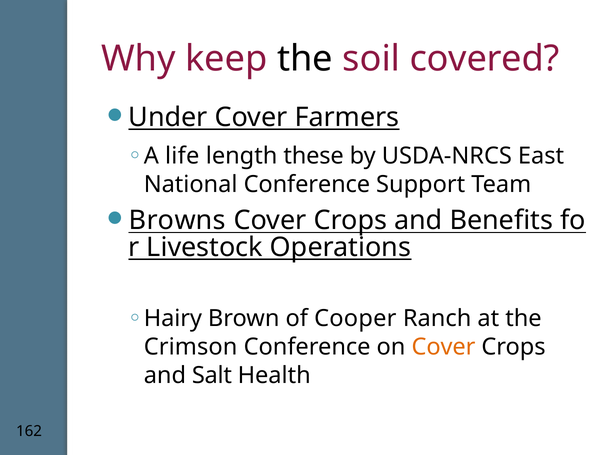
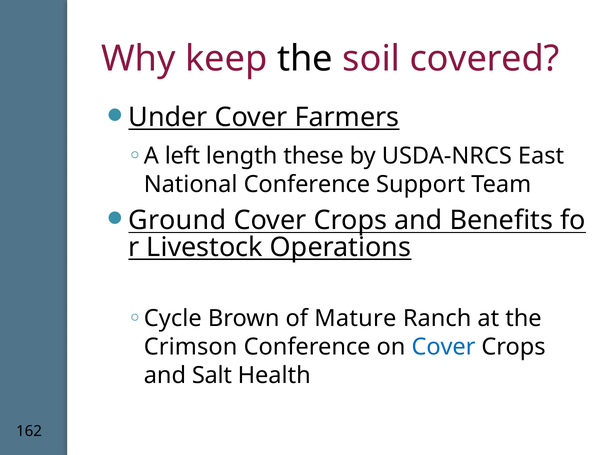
life: life -> left (182, 156)
Browns: Browns -> Ground (177, 220)
Hairy: Hairy -> Cycle (173, 319)
Cooper: Cooper -> Mature (355, 319)
Cover colour: orange -> blue (443, 347)
